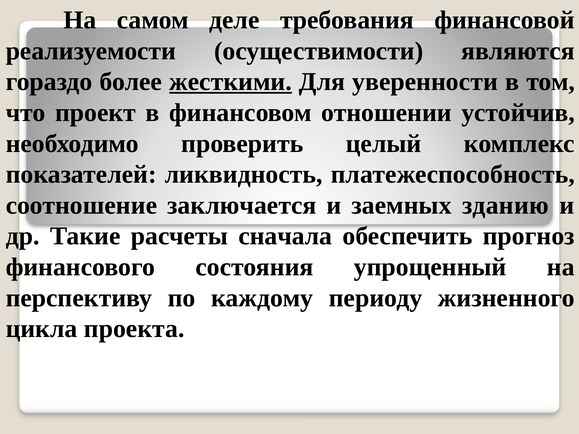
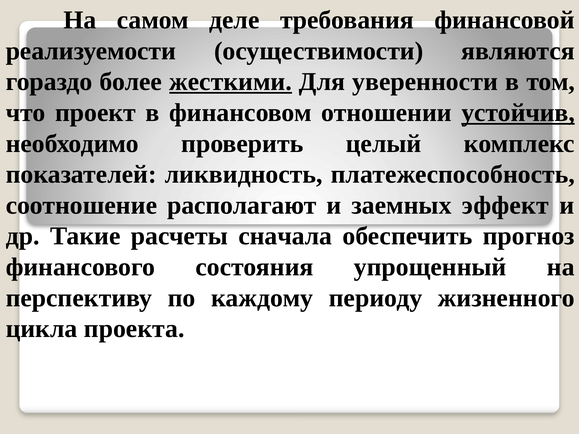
устойчив underline: none -> present (518, 113)
заключается: заключается -> располагают (242, 205)
зданию: зданию -> эффект (505, 205)
